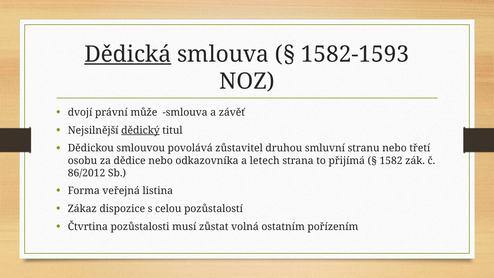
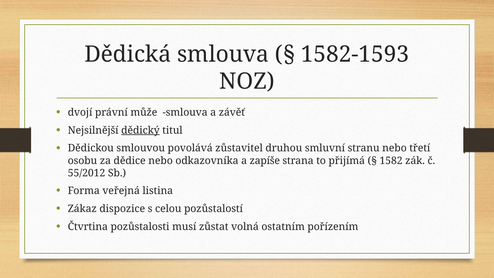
Dědická underline: present -> none (128, 54)
letech: letech -> zapíše (265, 161)
86/2012: 86/2012 -> 55/2012 (87, 173)
